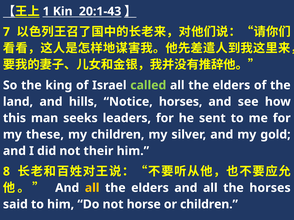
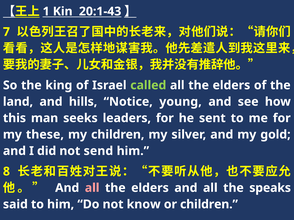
Notice horses: horses -> young (180, 102)
their: their -> send (98, 151)
all colour: yellow -> pink (92, 188)
the horses: horses -> speaks (270, 188)
horse: horse -> know (144, 205)
